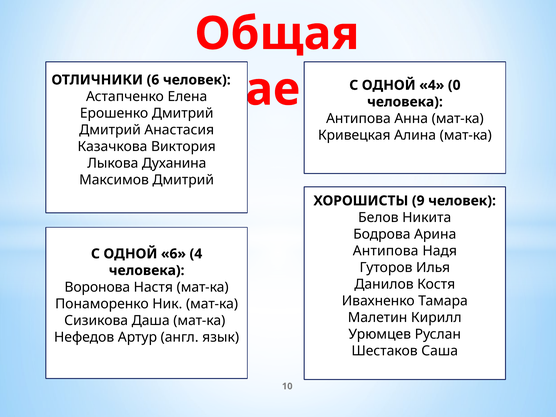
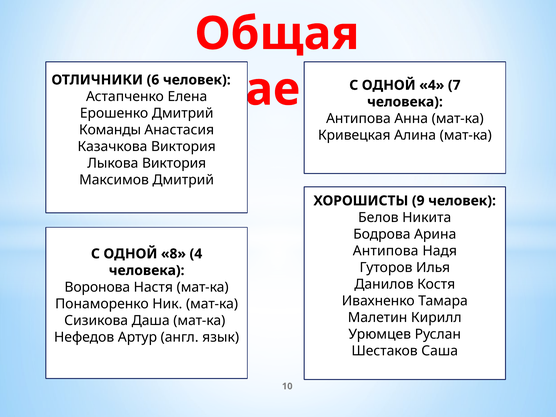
0: 0 -> 7 (454, 85)
Дмитрий: Дмитрий -> Команды (110, 130)
Лыкова Духанина: Духанина -> Виктория (174, 163)
ОДНОЙ 6: 6 -> 8 (173, 254)
